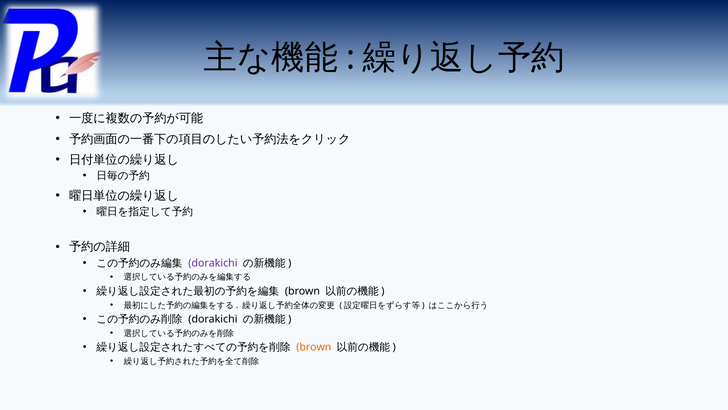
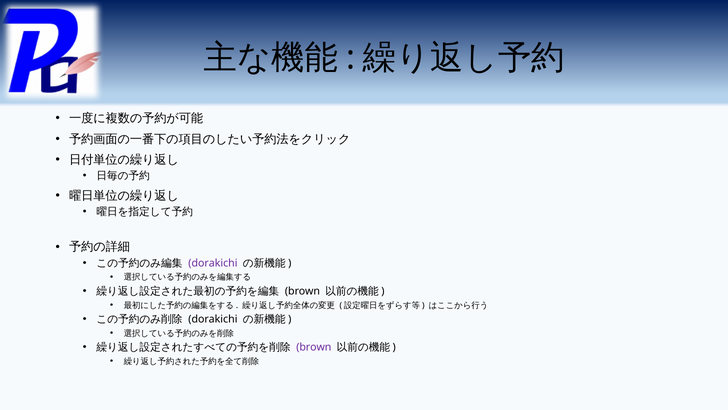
brown colour: orange -> purple (314, 347)
